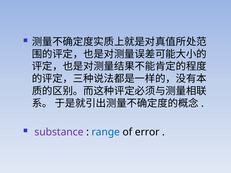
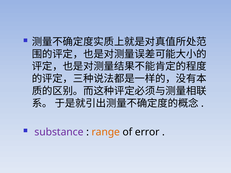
range colour: blue -> orange (106, 132)
